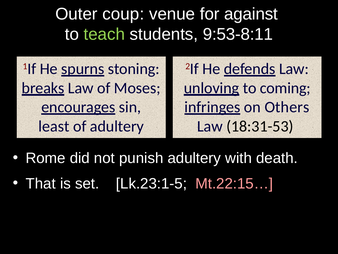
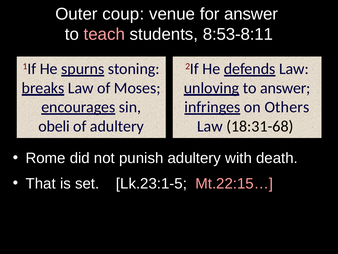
for against: against -> answer (251, 14)
teach colour: light green -> pink (104, 34)
9:53-8:11: 9:53-8:11 -> 8:53-8:11 (238, 34)
to coming: coming -> answer (285, 88)
least: least -> obeli (54, 126)
18:31-53: 18:31-53 -> 18:31-68 (260, 126)
